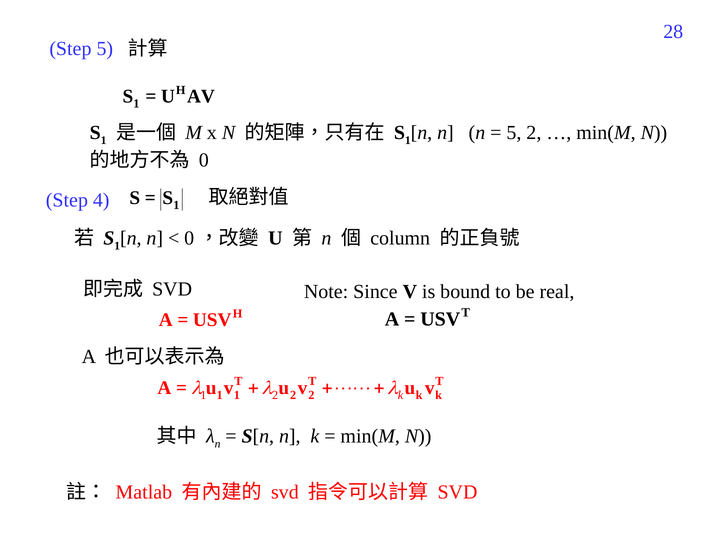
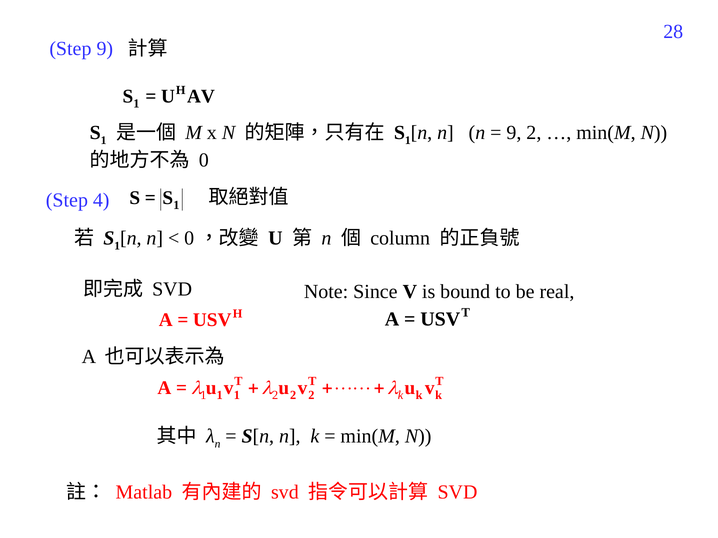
Step 5: 5 -> 9 (105, 49)
5: 5 -> 9 (514, 133)
